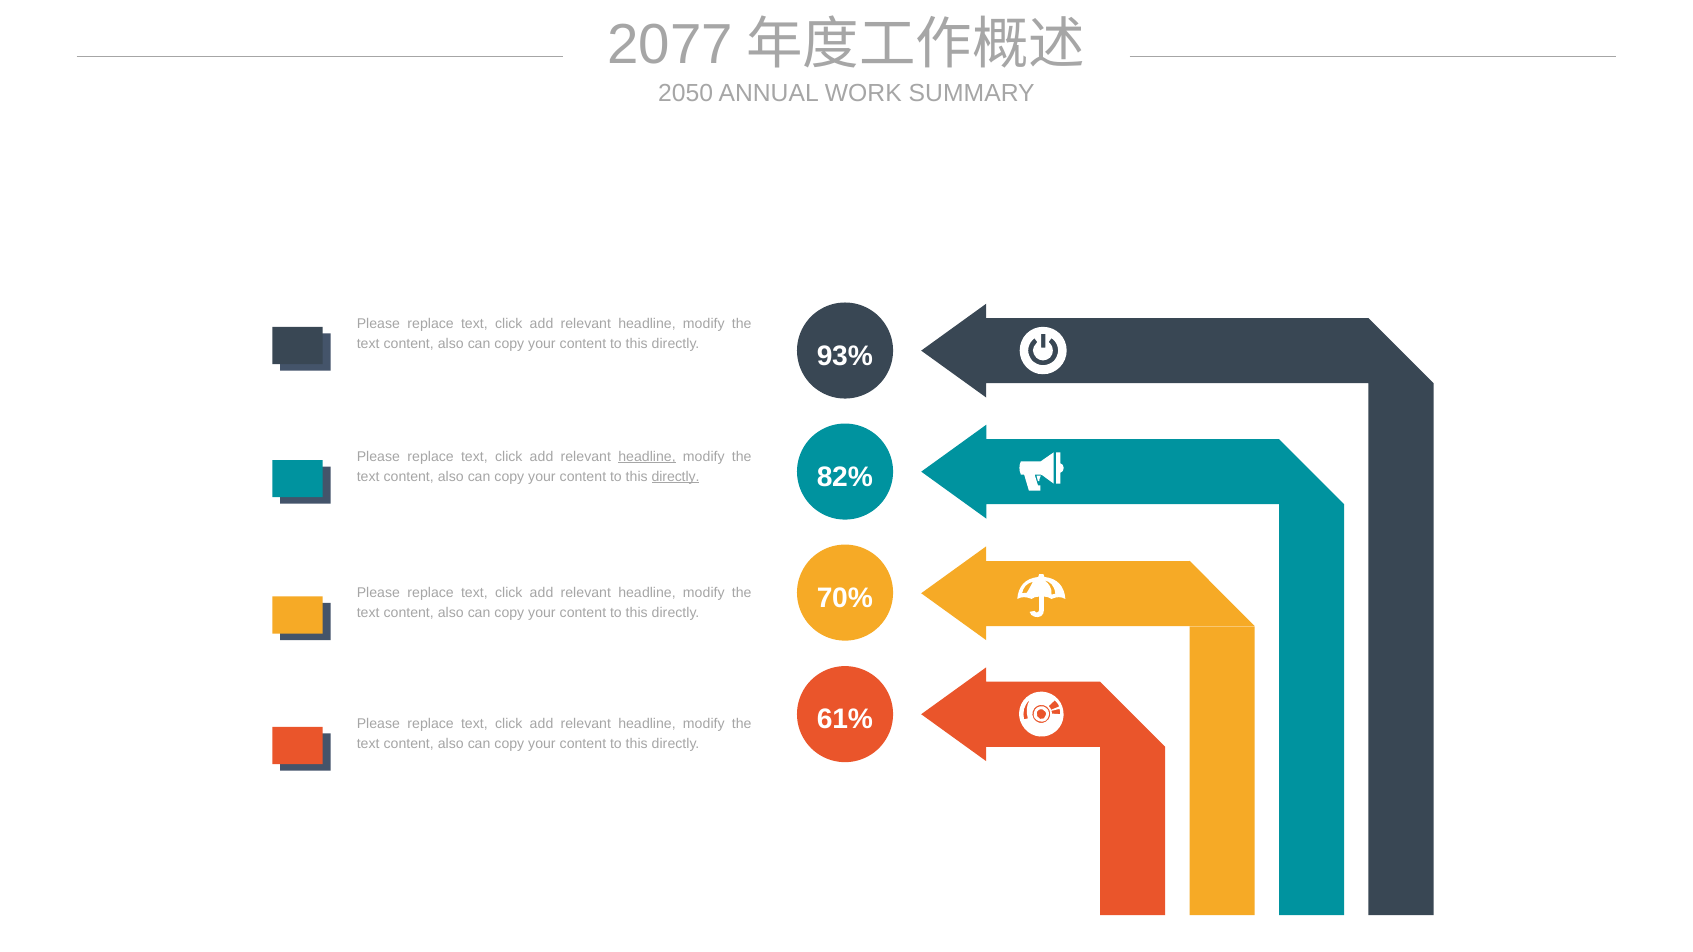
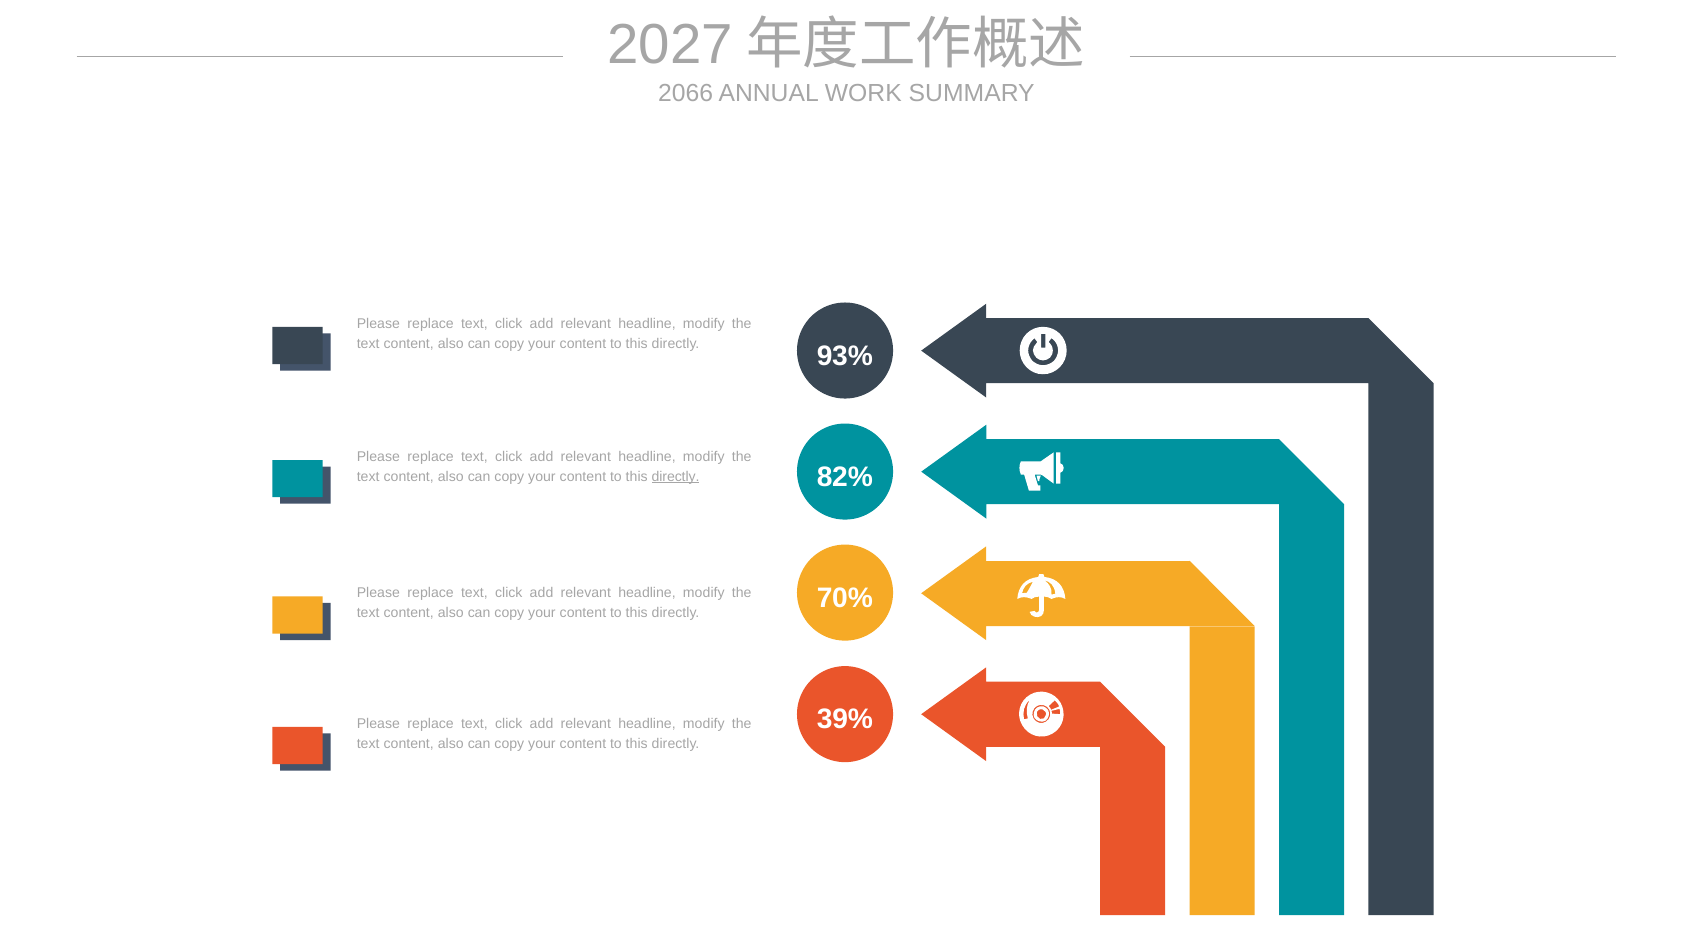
2077: 2077 -> 2027 (670, 44)
2050: 2050 -> 2066 (686, 94)
headline underline: present -> none (647, 457)
61%: 61% -> 39% (845, 720)
